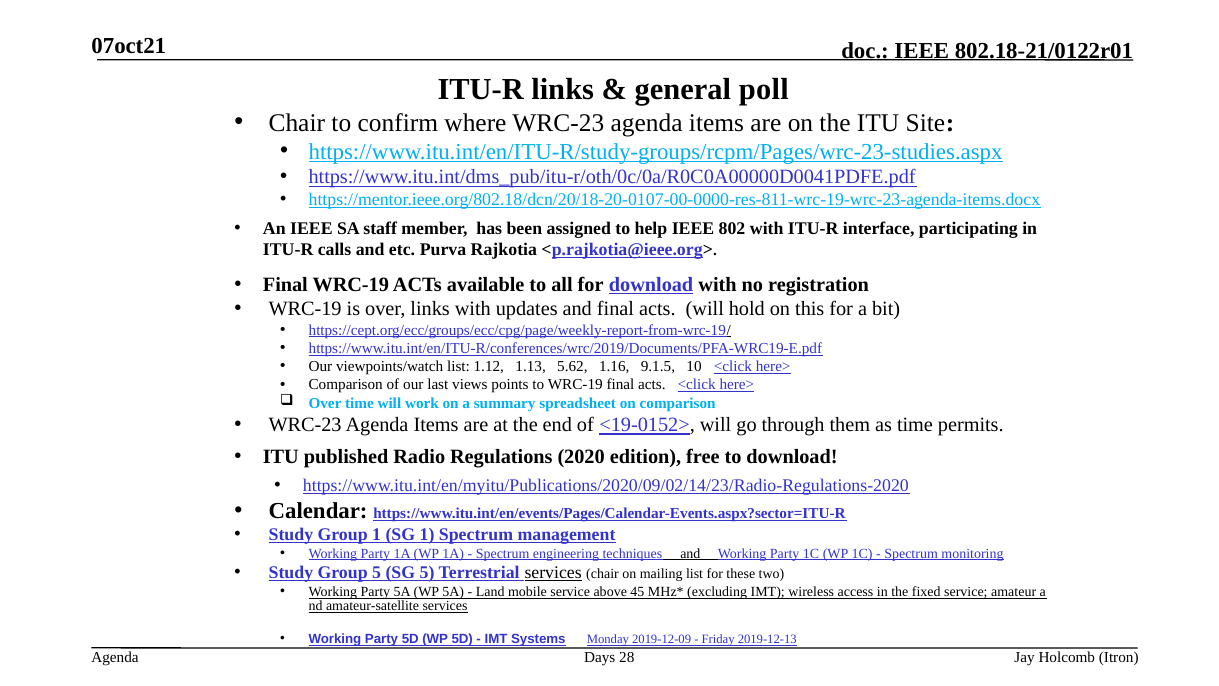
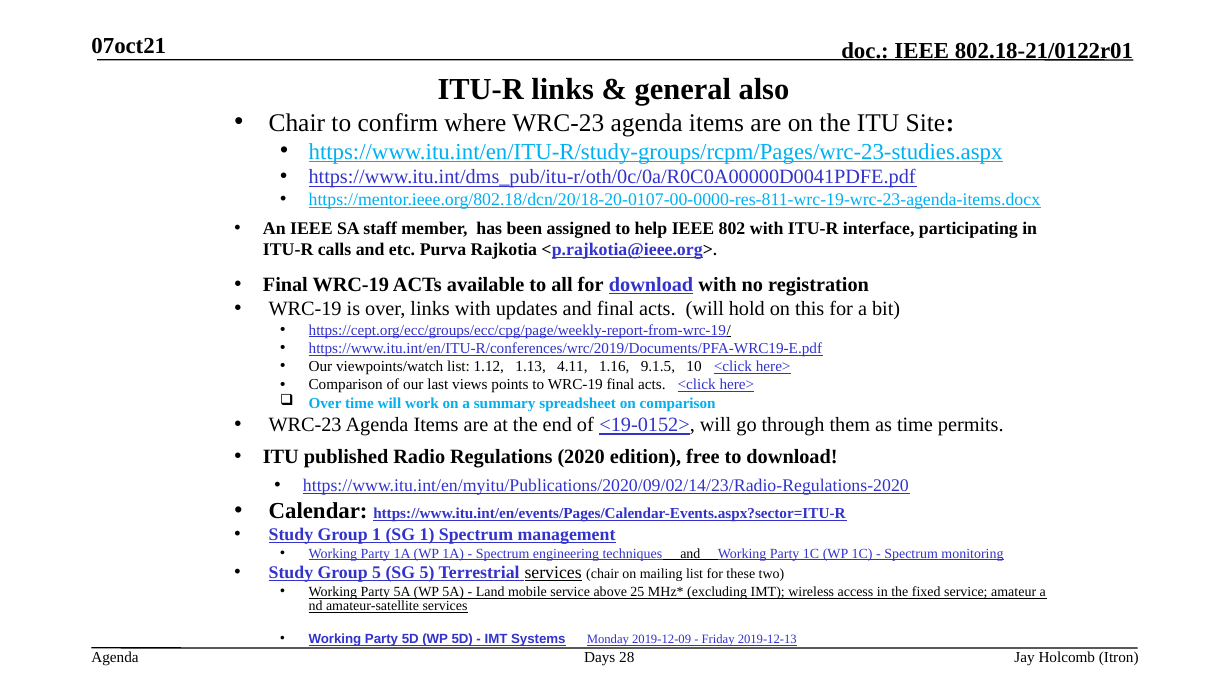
poll: poll -> also (764, 89)
5.62: 5.62 -> 4.11 (572, 367)
45: 45 -> 25 (637, 591)
